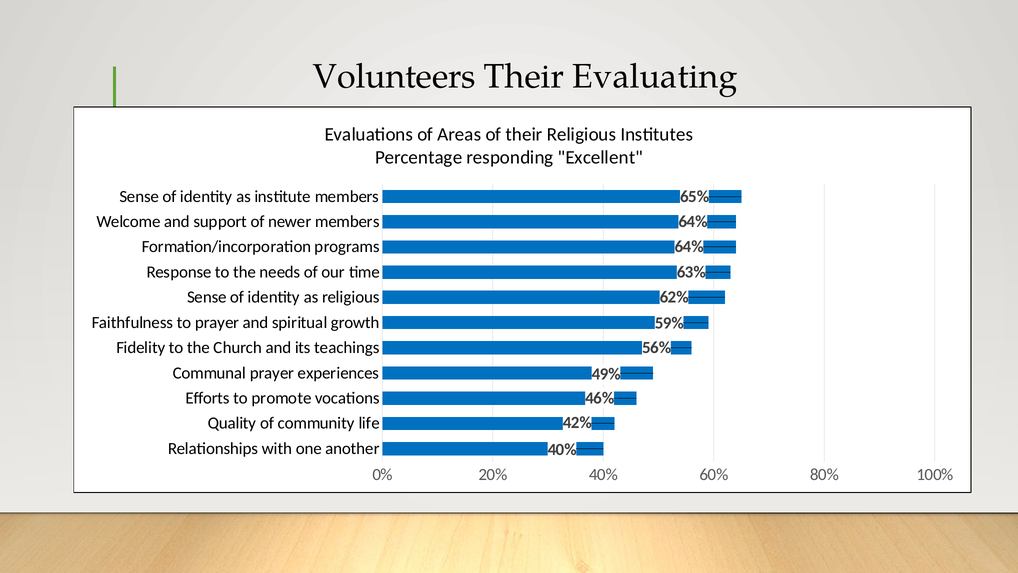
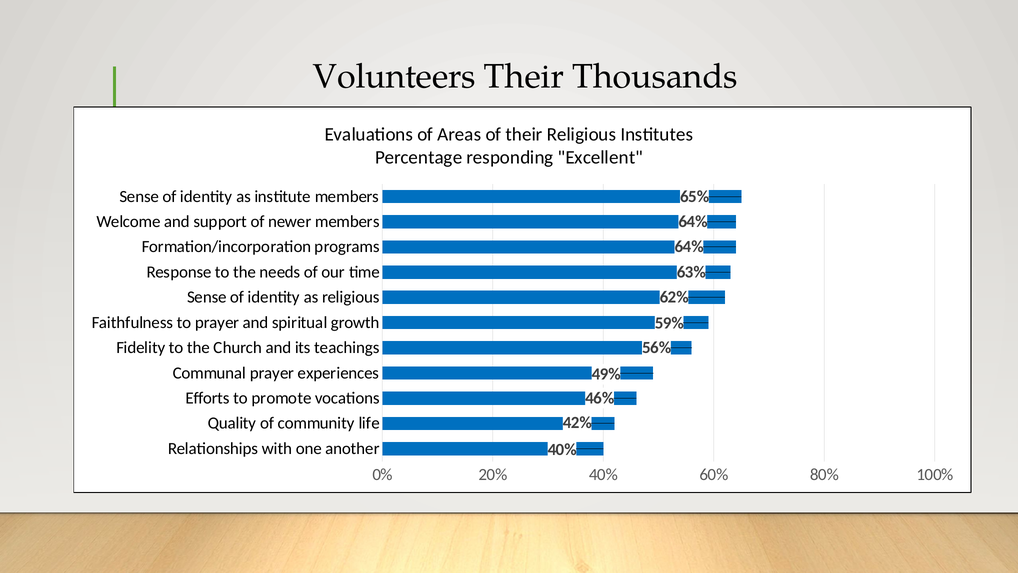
Evaluating: Evaluating -> Thousands (655, 76)
